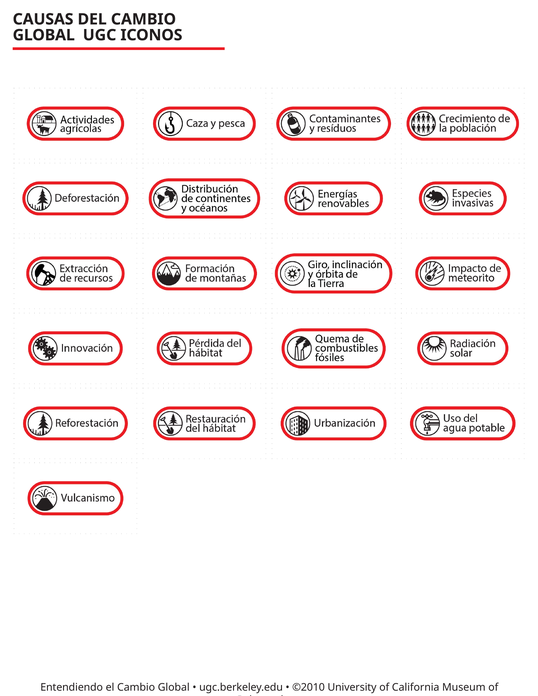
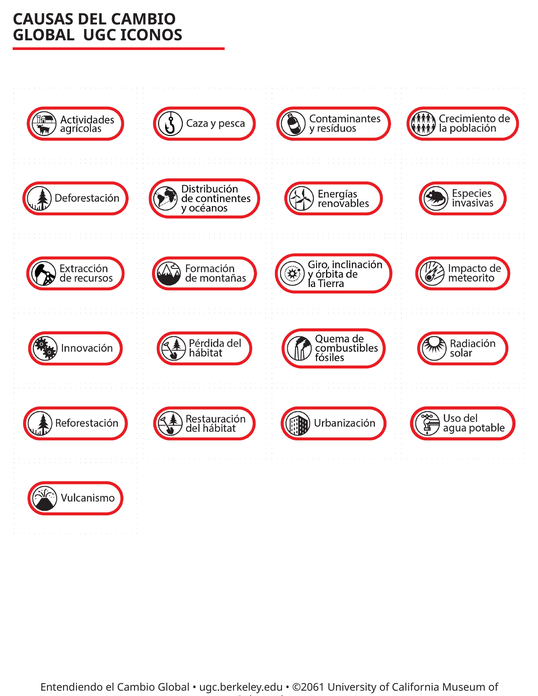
©2010: ©2010 -> ©2061 (309, 688)
